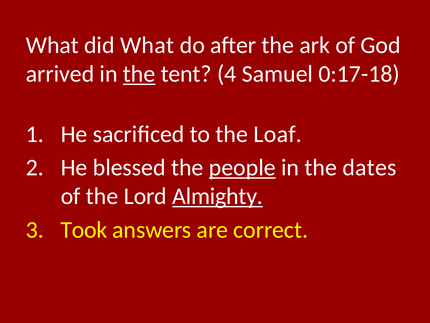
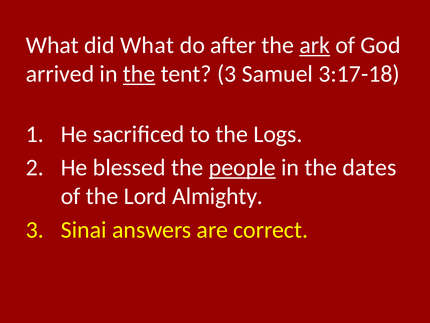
ark underline: none -> present (315, 45)
tent 4: 4 -> 3 (227, 74)
0:17-18: 0:17-18 -> 3:17-18 (359, 74)
Loaf: Loaf -> Logs (278, 134)
Almighty underline: present -> none (218, 196)
Took: Took -> Sinai (84, 230)
